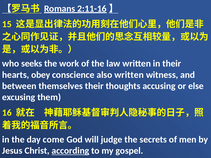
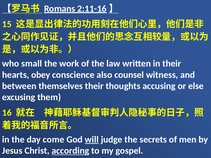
seeks: seeks -> small (32, 64)
also written: written -> counsel (129, 75)
will underline: none -> present (92, 140)
